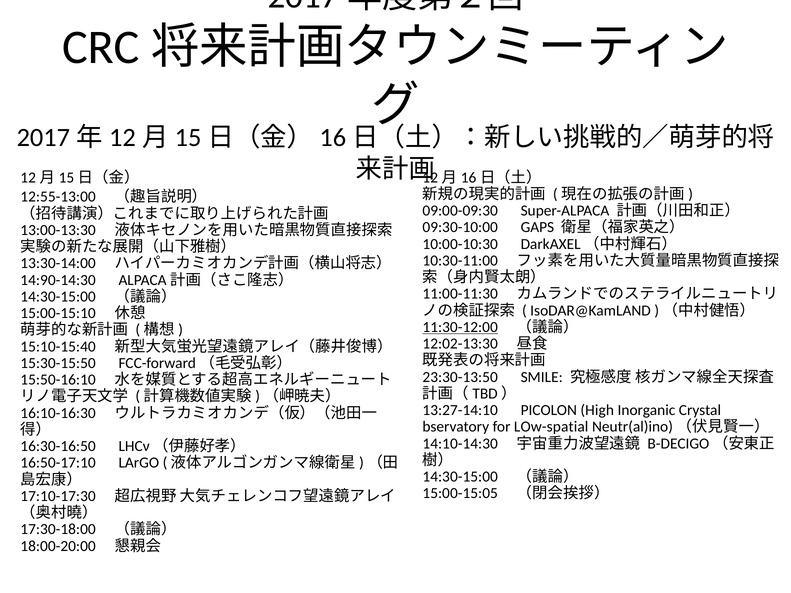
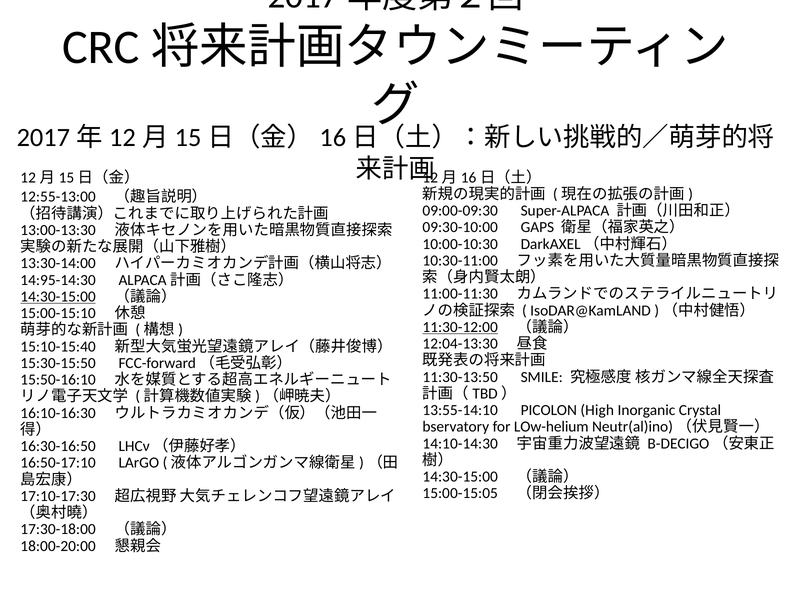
14:90-14:30: 14:90-14:30 -> 14:95-14:30 (58, 280)
14:30-15:00 underline: none -> present (58, 297)
12:02-13:30: 12:02-13:30 -> 12:04-13:30 (460, 344)
23:30-13:50: 23:30-13:50 -> 11:30-13:50 (460, 377)
13:27-14:10: 13:27-14:10 -> 13:55-14:10 (460, 410)
LOw-spatial: LOw-spatial -> LOw-helium (551, 427)
